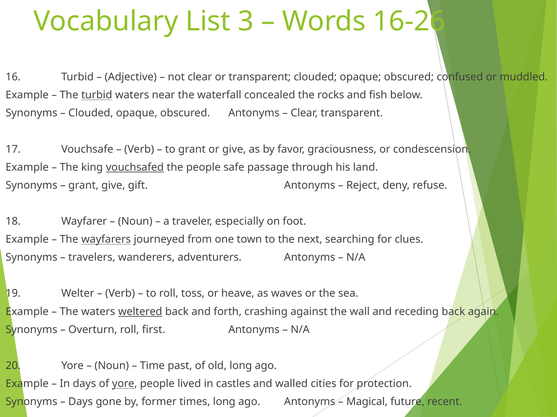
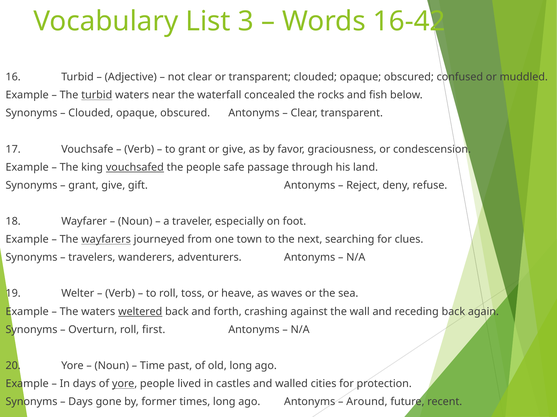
16-26: 16-26 -> 16-42 (409, 21)
Magical: Magical -> Around (367, 402)
